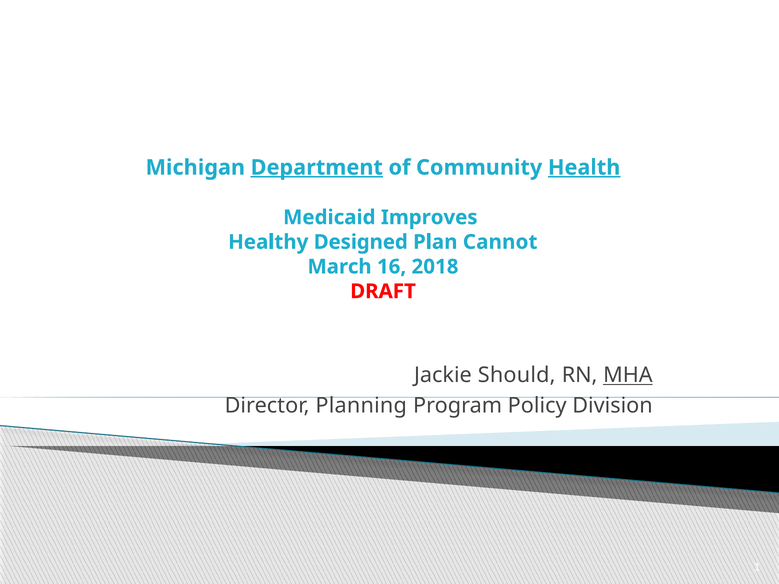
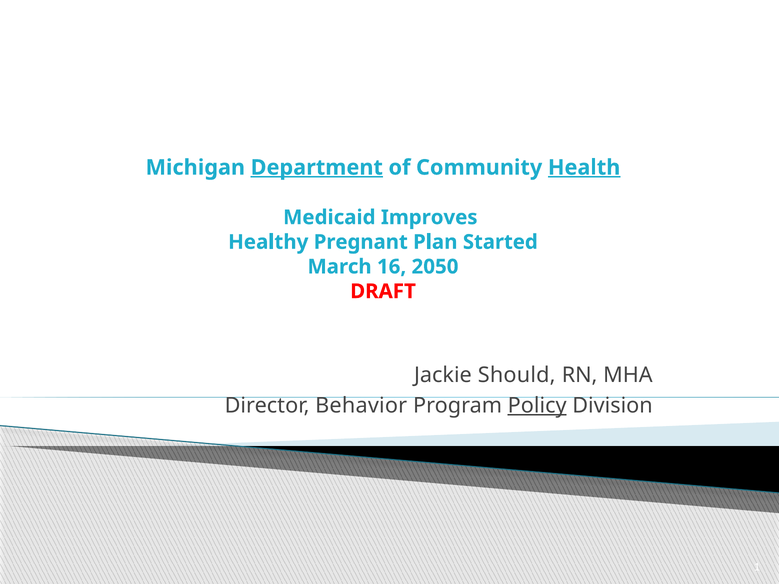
Designed: Designed -> Pregnant (361, 242)
Cannot: Cannot -> Started (500, 242)
2018: 2018 -> 2050 (435, 267)
MHA underline: present -> none (628, 375)
Planning: Planning -> Behavior (361, 406)
Policy underline: none -> present (537, 406)
